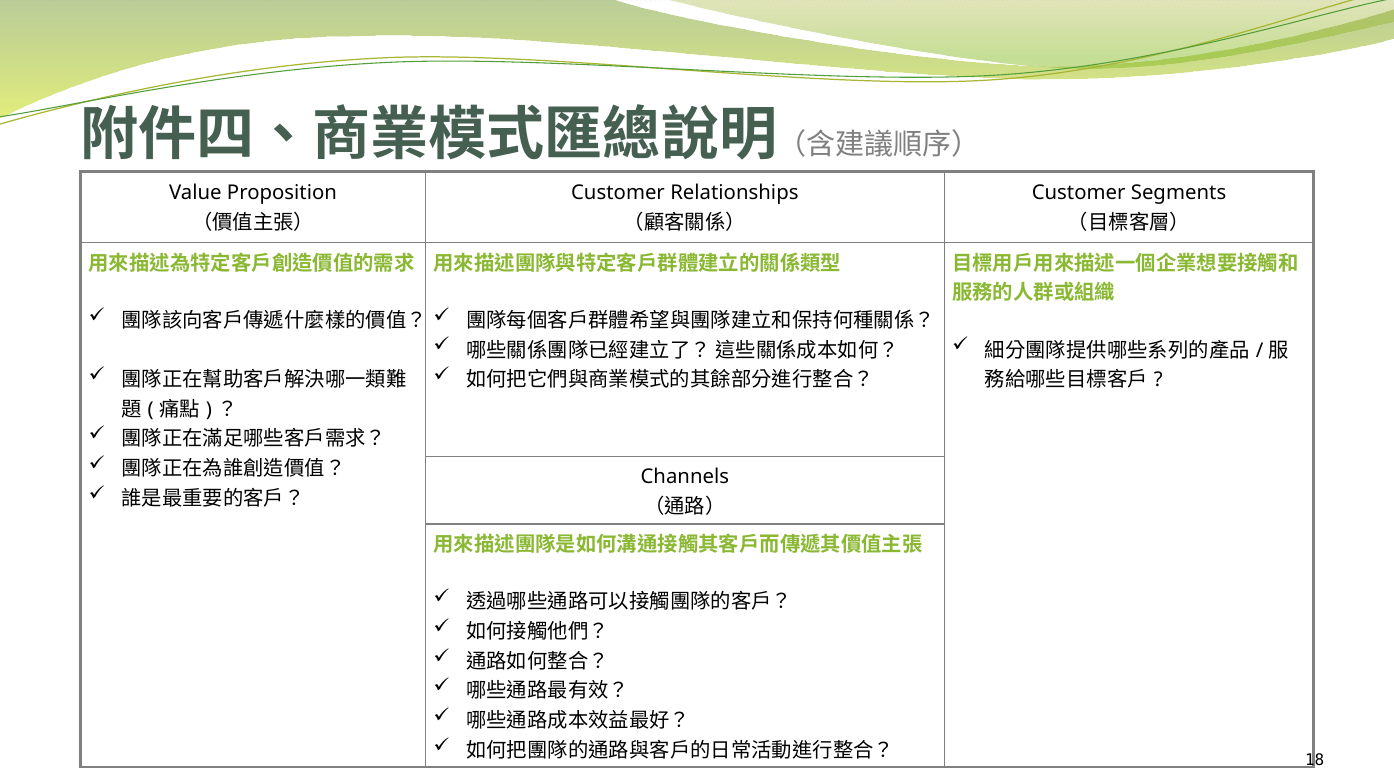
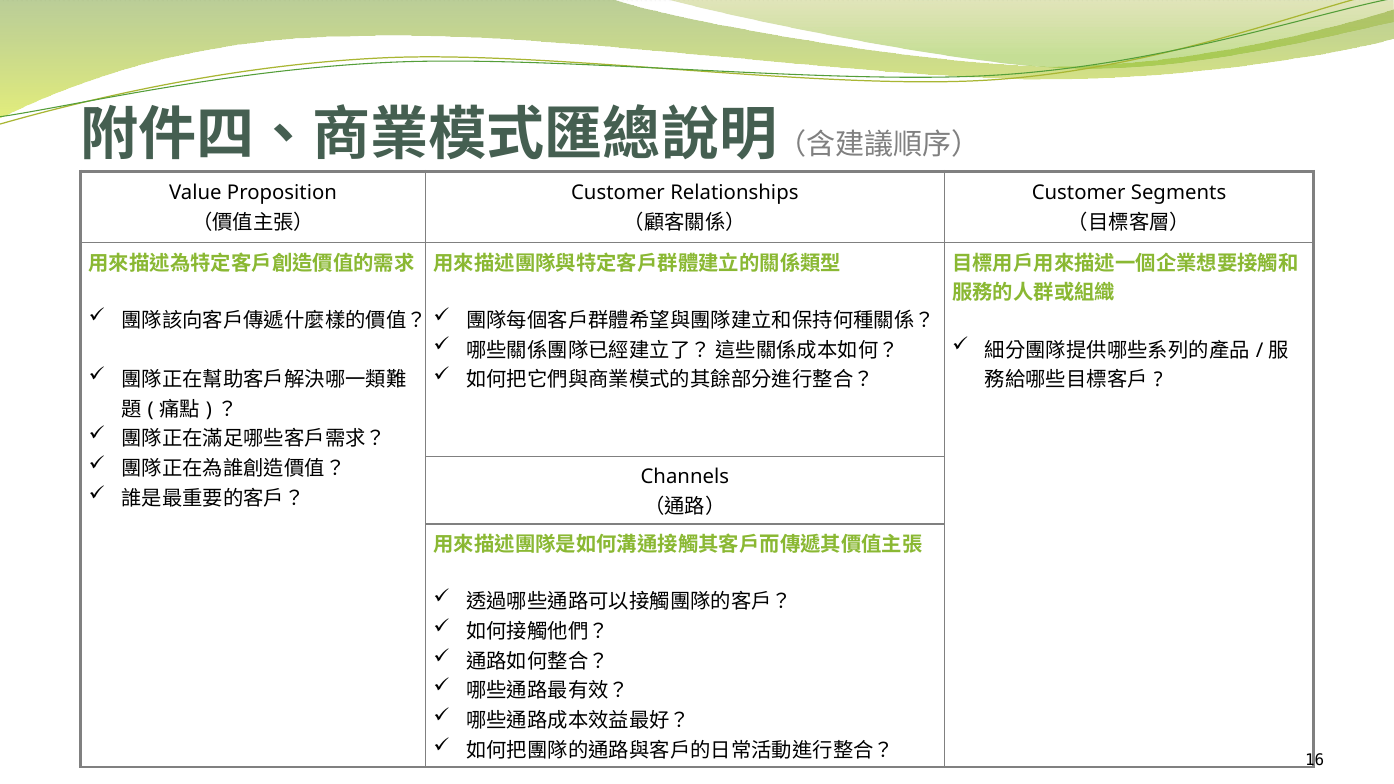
18: 18 -> 16 (1315, 760)
